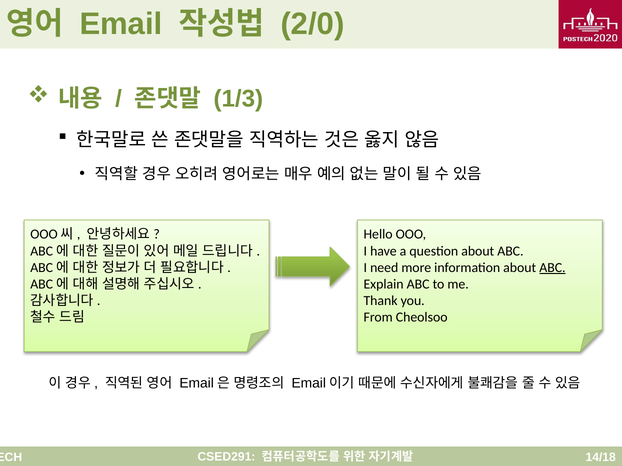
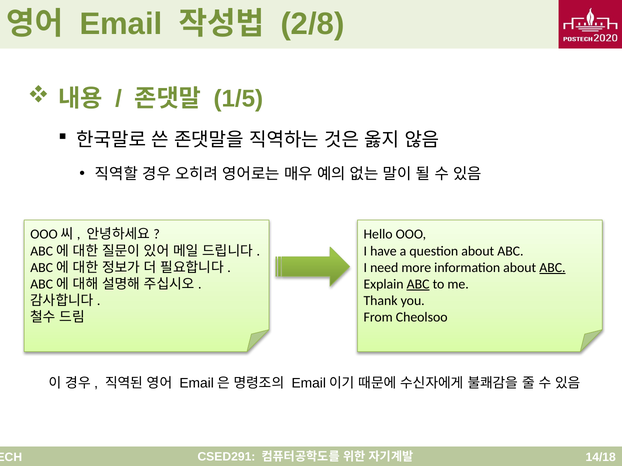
2/0: 2/0 -> 2/8 (312, 24)
1/3: 1/3 -> 1/5 (238, 99)
ABC underline: none -> present (418, 284)
